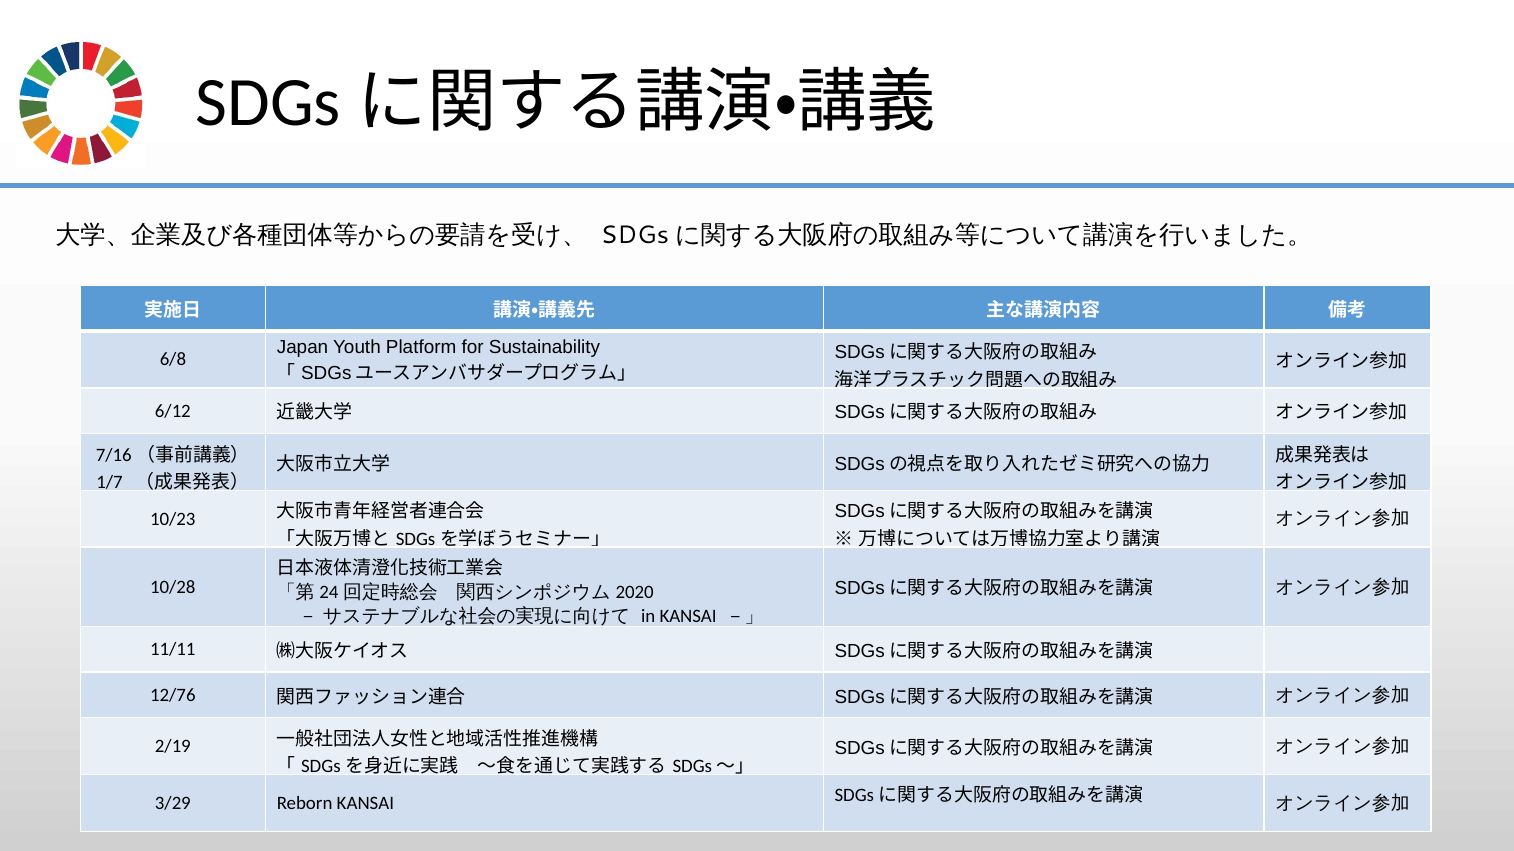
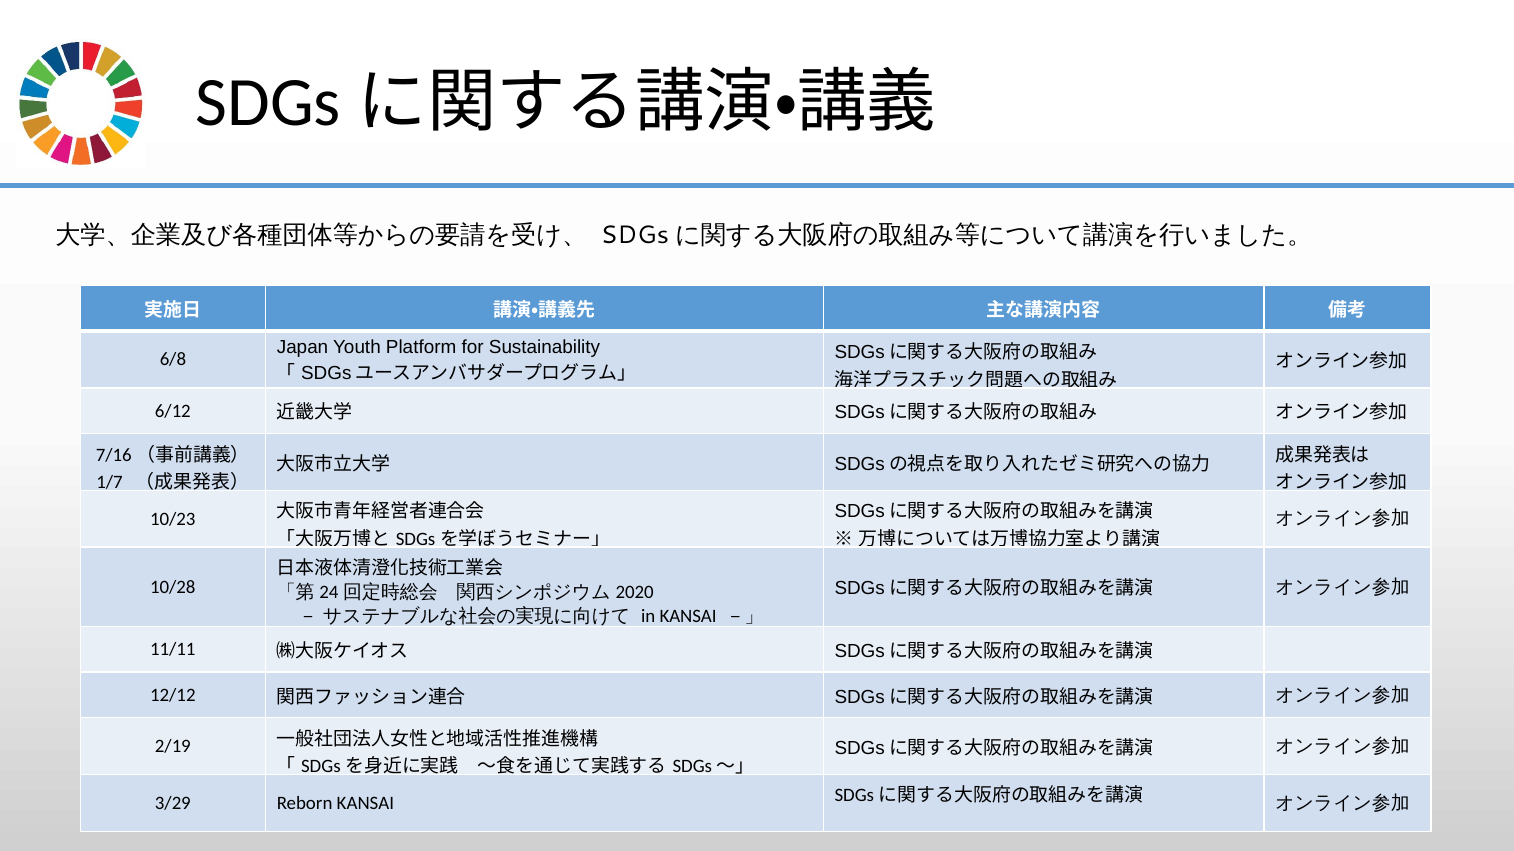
12/76: 12/76 -> 12/12 (173, 696)
